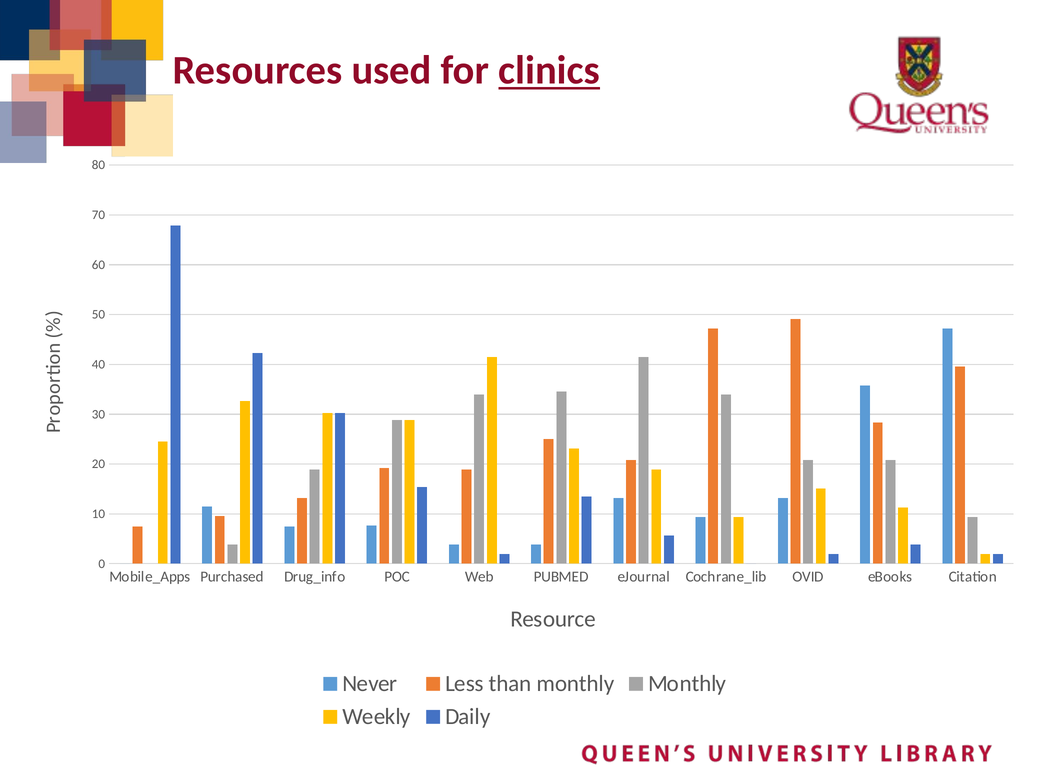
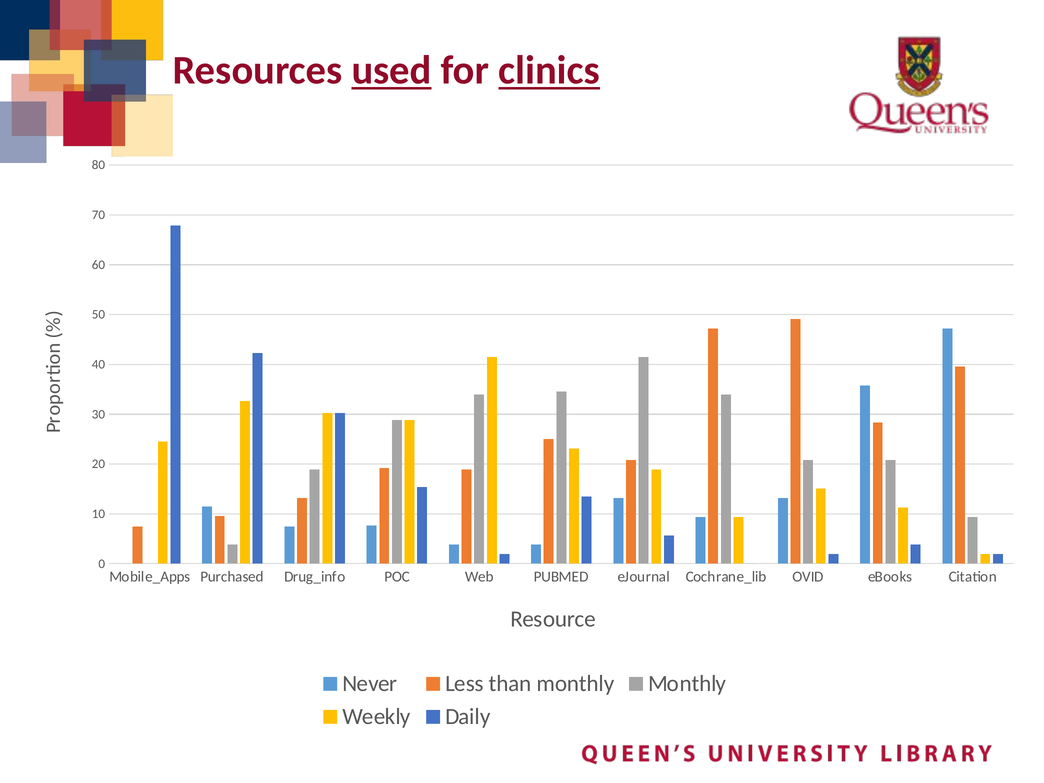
used underline: none -> present (392, 71)
